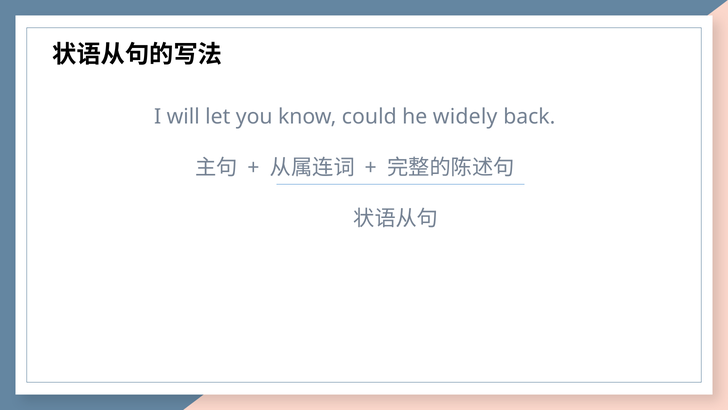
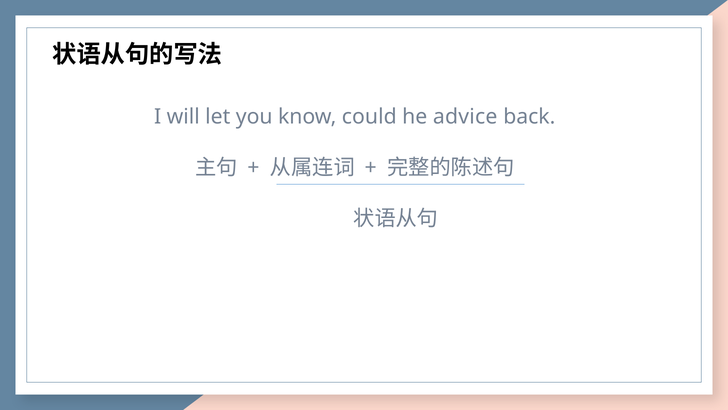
widely: widely -> advice (465, 116)
